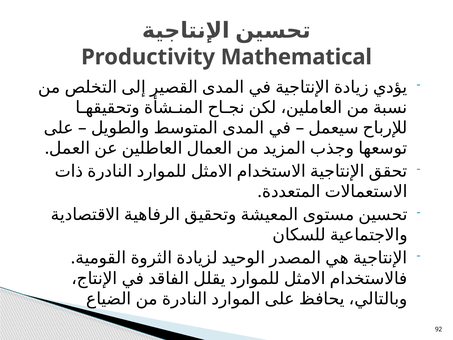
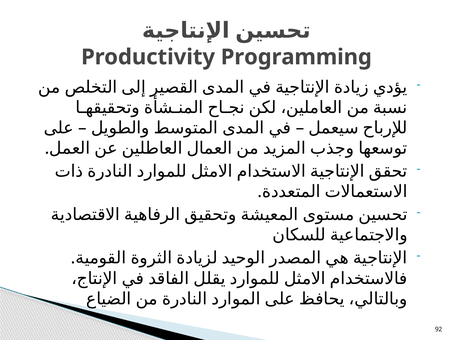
Mathematical: Mathematical -> Programming (296, 57)
